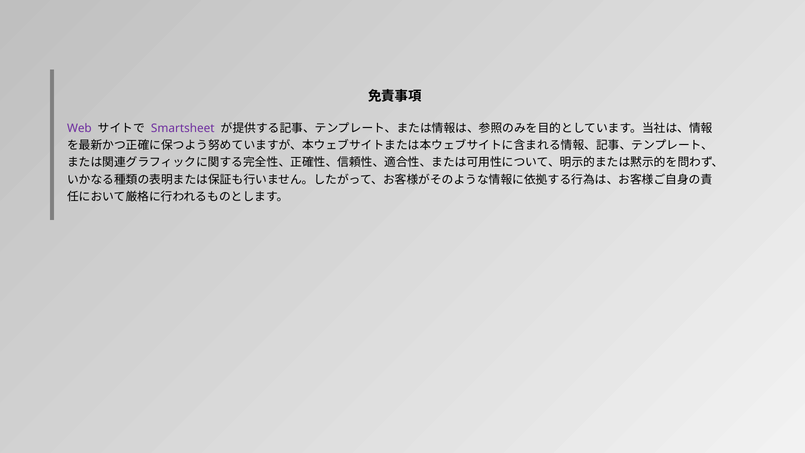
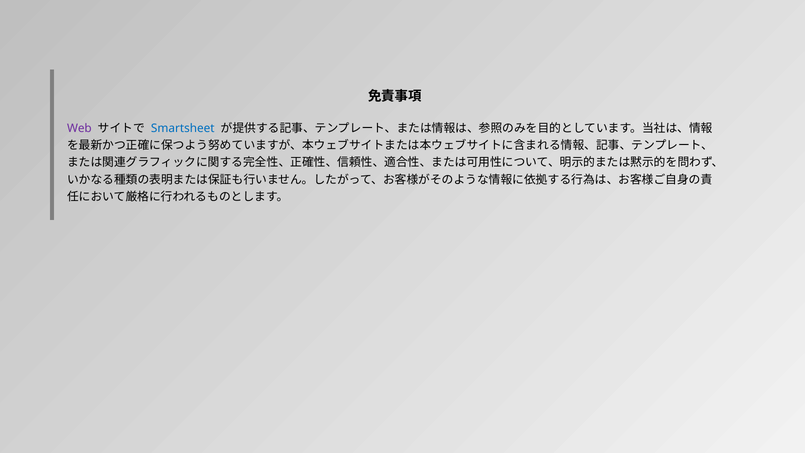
Smartsheet colour: purple -> blue (183, 128)
